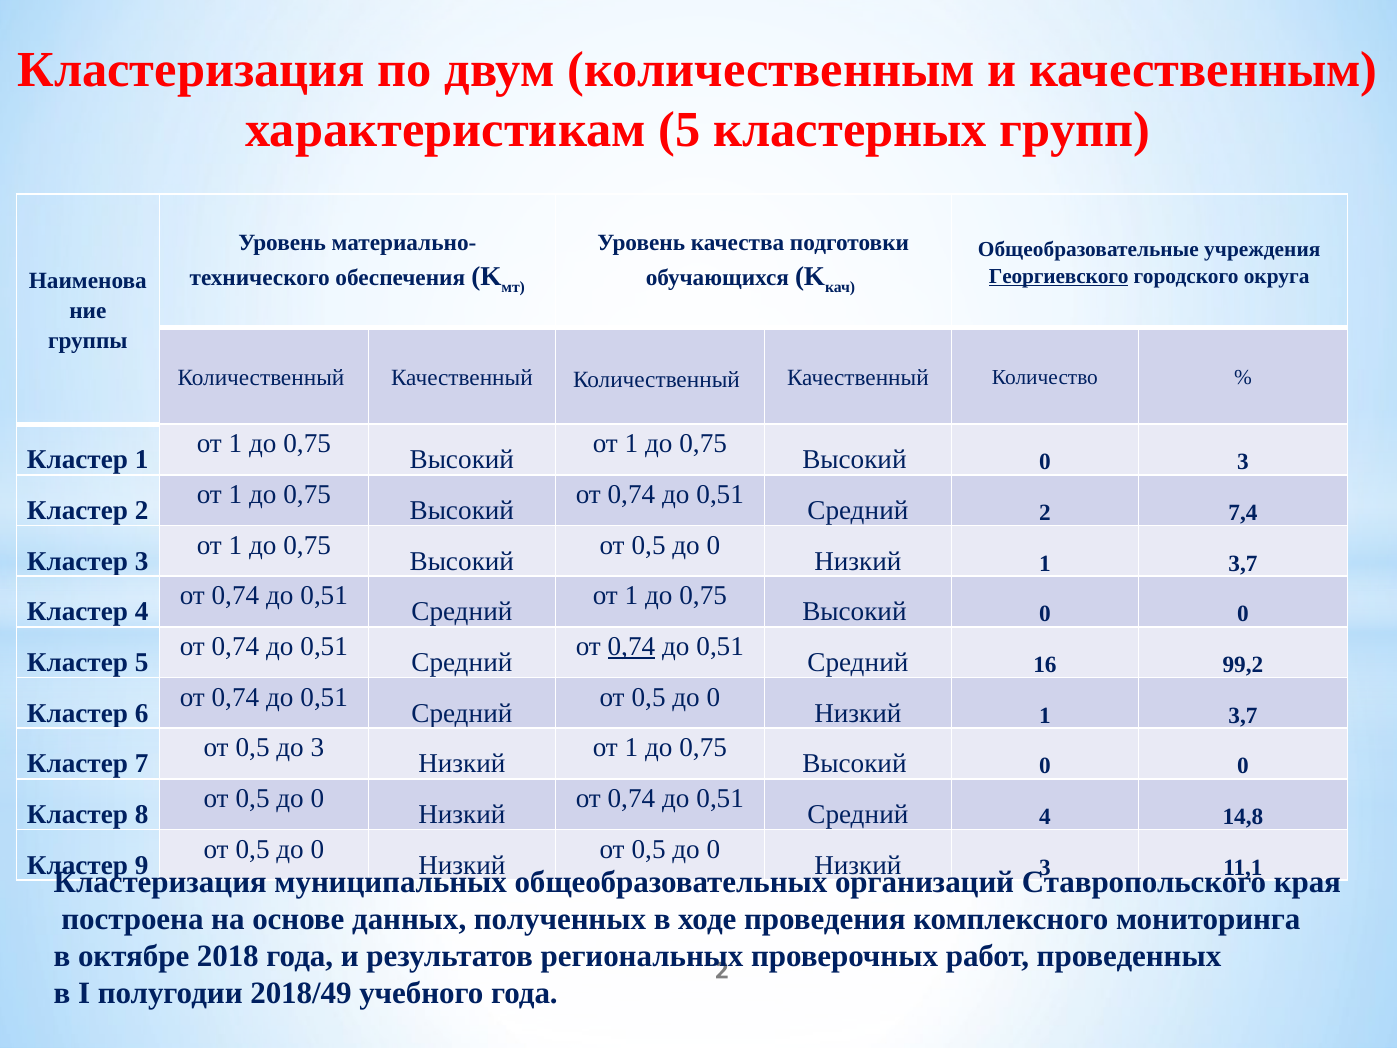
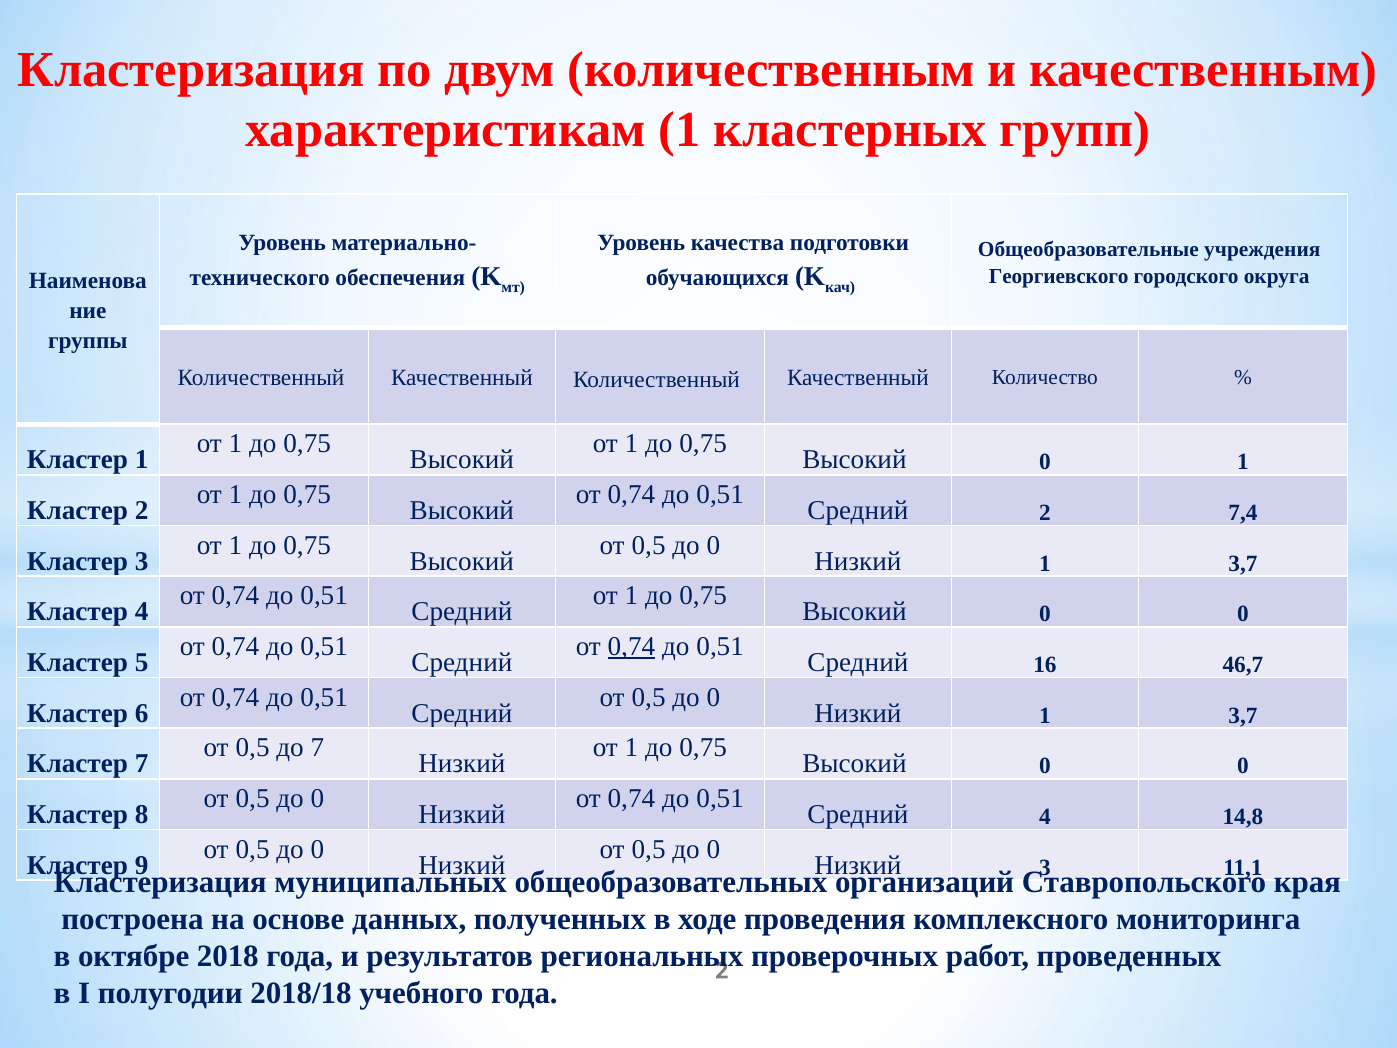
характеристикам 5: 5 -> 1 (680, 130)
Георгиевского underline: present -> none (1059, 276)
0 3: 3 -> 1 (1243, 462)
99,2: 99,2 -> 46,7 (1243, 665)
до 3: 3 -> 7 (317, 748)
2018/49: 2018/49 -> 2018/18 (301, 993)
